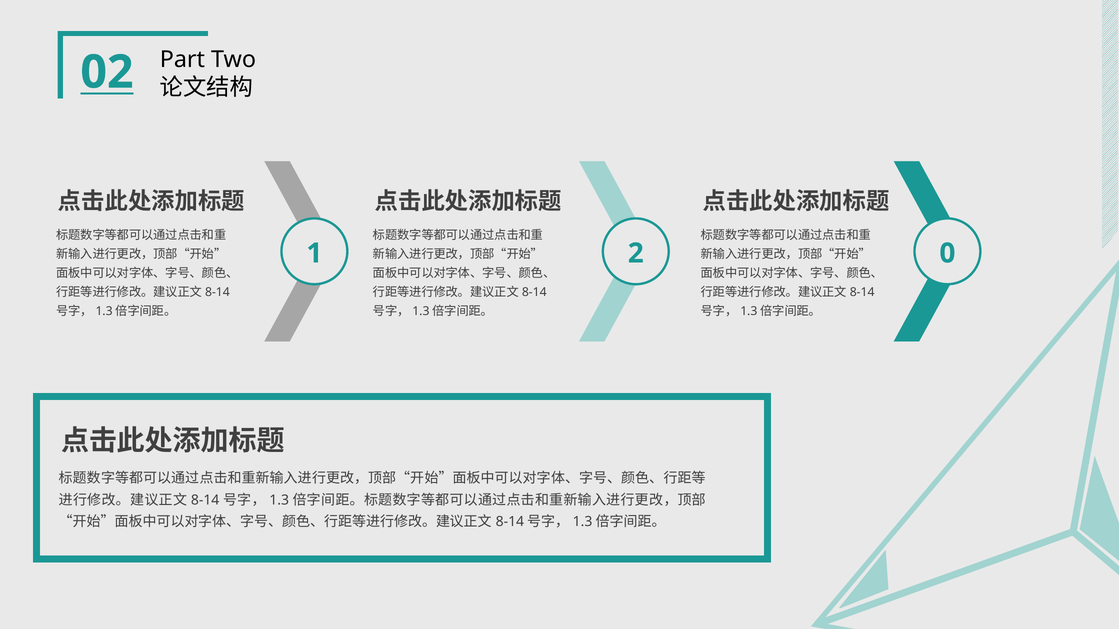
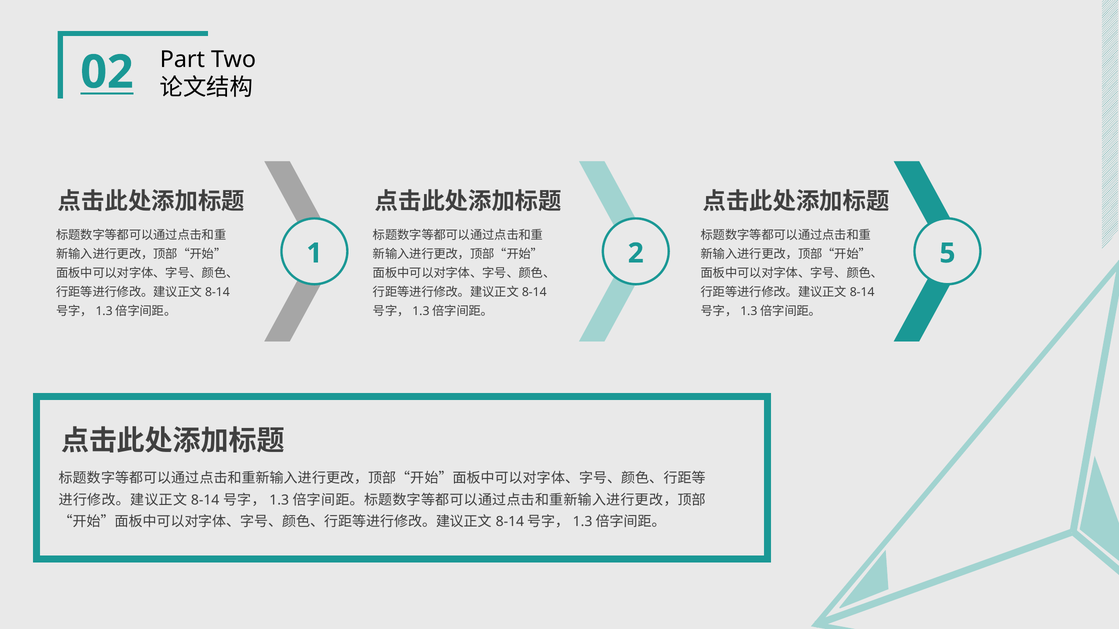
0: 0 -> 5 (947, 253)
